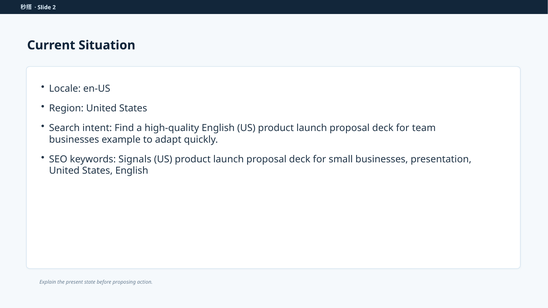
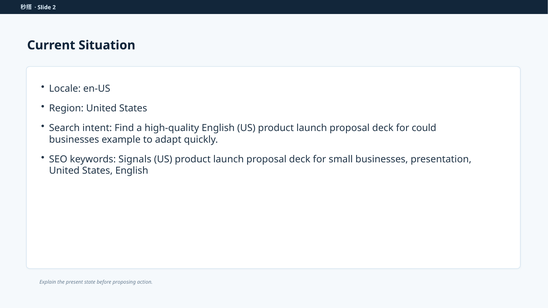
team: team -> could (424, 128)
